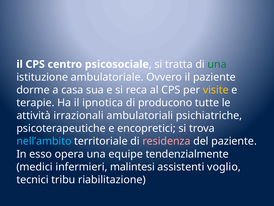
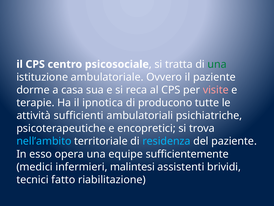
visite colour: yellow -> pink (216, 90)
irrazionali: irrazionali -> sufficienti (79, 115)
residenza colour: pink -> light blue (166, 141)
tendenzialmente: tendenzialmente -> sufficientemente (187, 154)
voglio: voglio -> brividi (224, 167)
tribu: tribu -> fatto (63, 179)
